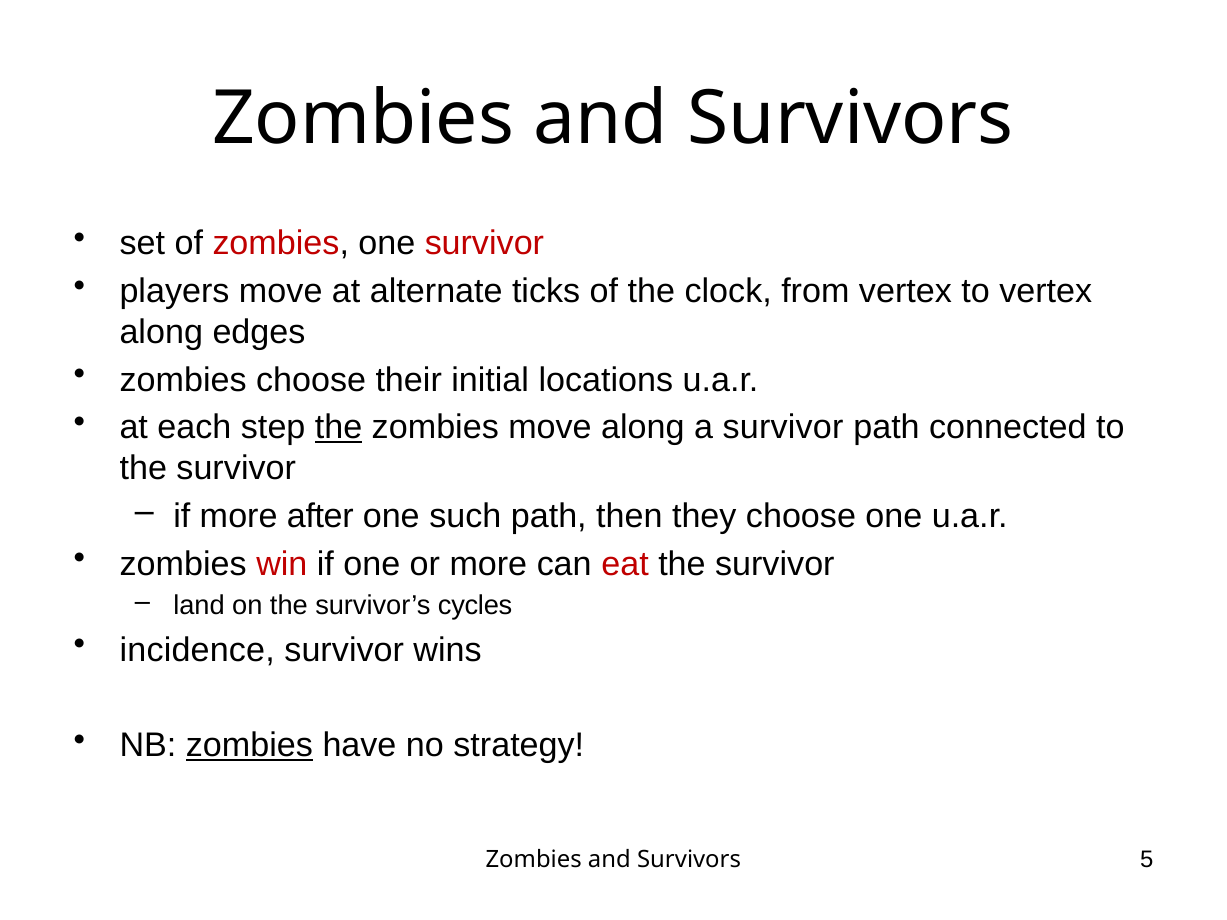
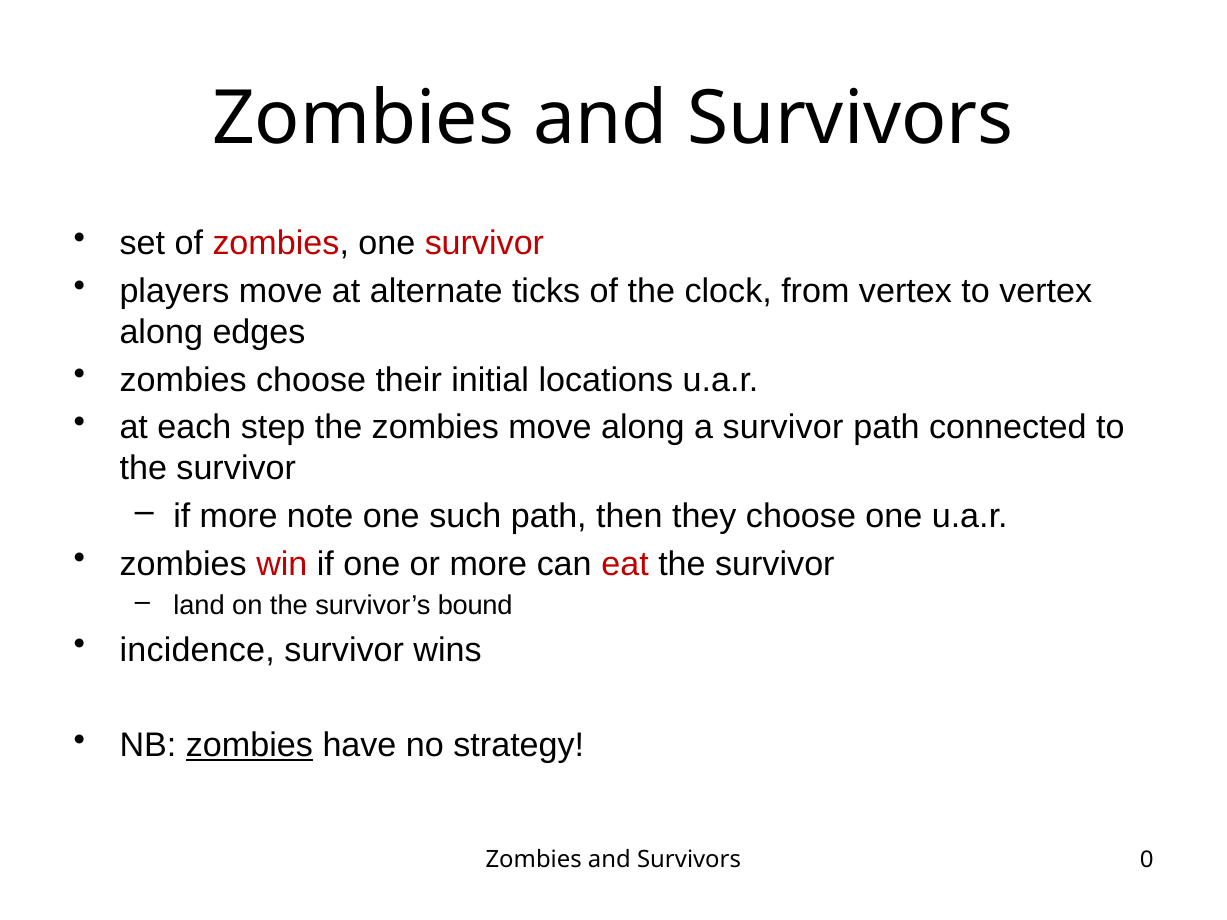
the underline: present -> none (339, 428)
after: after -> note (320, 516)
cycles: cycles -> bound (475, 606)
5: 5 -> 0 (1147, 860)
